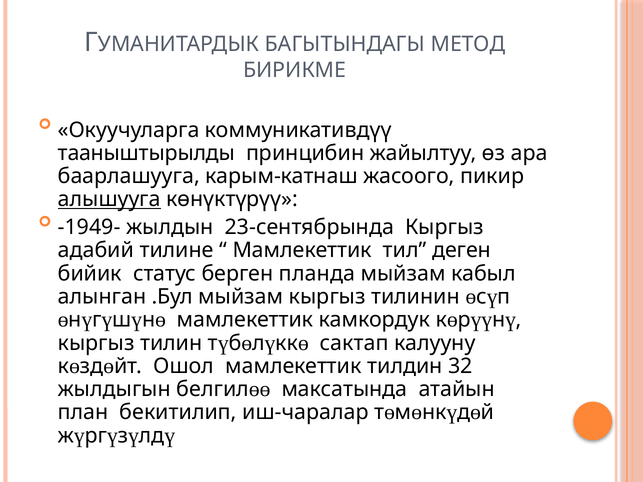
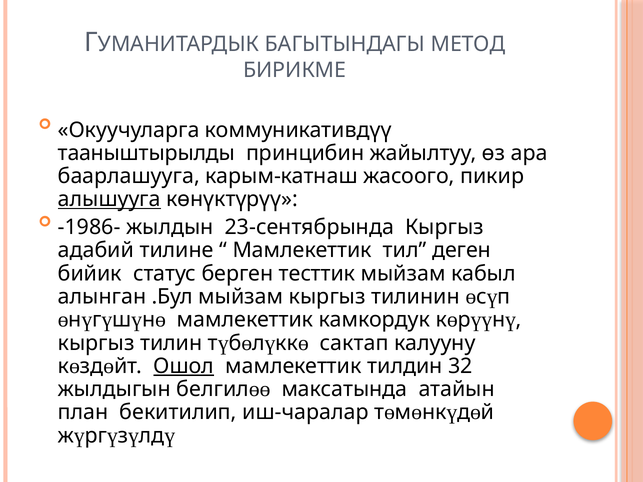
-1949-: -1949- -> -1986- (89, 227)
планда: планда -> тесттик (317, 274)
Ошол underline: none -> present (184, 366)
